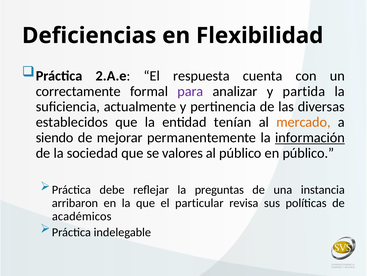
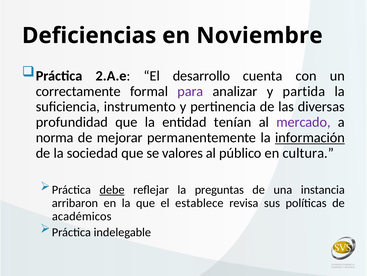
Flexibilidad: Flexibilidad -> Noviembre (259, 36)
respuesta: respuesta -> desarrollo (201, 76)
actualmente: actualmente -> instrumento (140, 106)
establecidos: establecidos -> profundidad (72, 122)
mercado colour: orange -> purple (303, 122)
siendo: siendo -> norma (55, 137)
en público: público -> cultura (308, 153)
debe underline: none -> present (112, 189)
particular: particular -> establece (199, 203)
